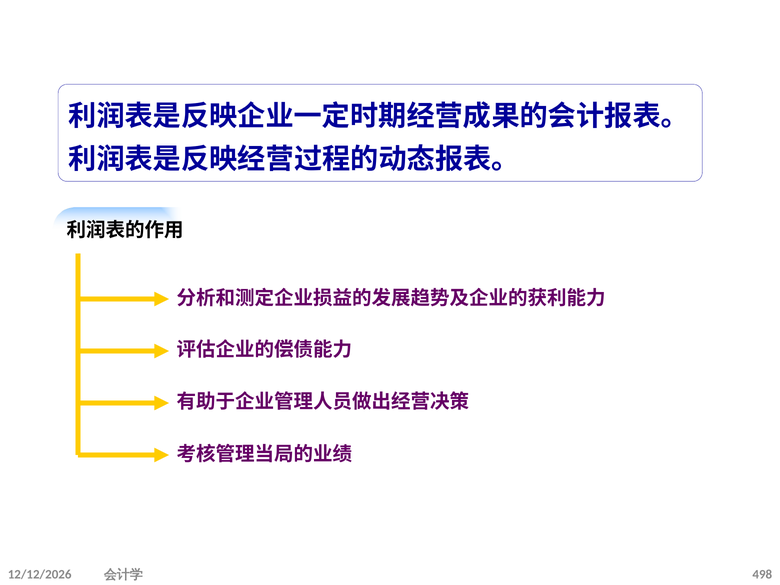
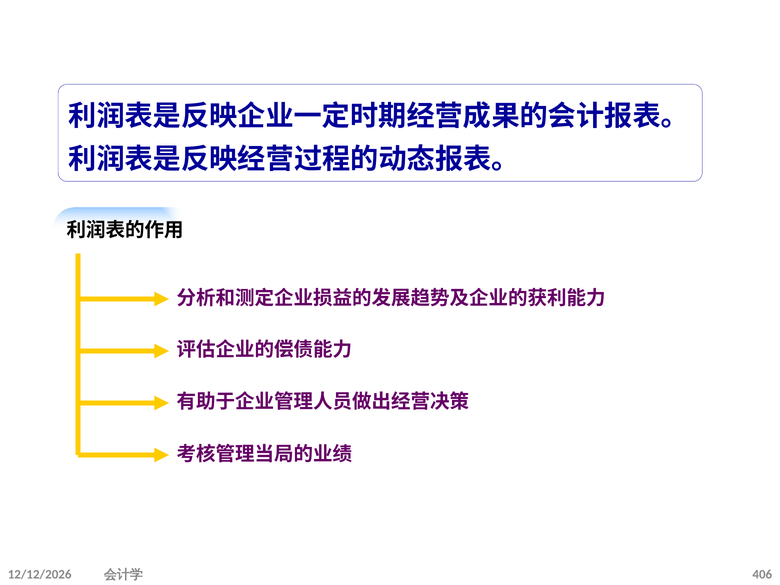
498: 498 -> 406 (762, 574)
